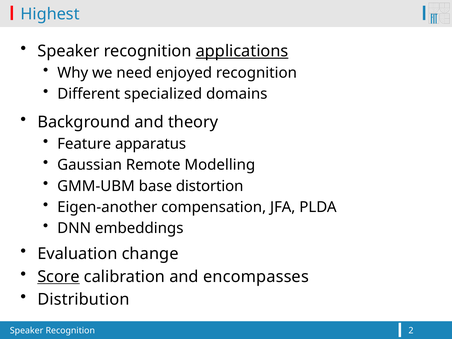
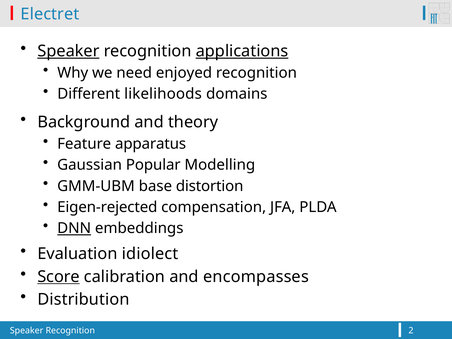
Highest: Highest -> Electret (50, 14)
Speaker underline: none -> present (68, 51)
specialized: specialized -> likelihoods (163, 94)
Remote: Remote -> Popular (153, 165)
Eigen-another: Eigen-another -> Eigen-rejected (107, 207)
DNN underline: none -> present (74, 228)
change: change -> idiolect (150, 254)
